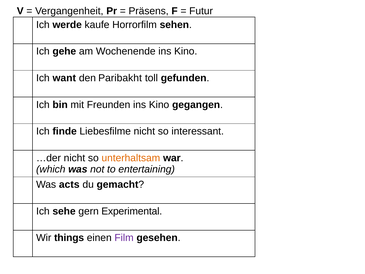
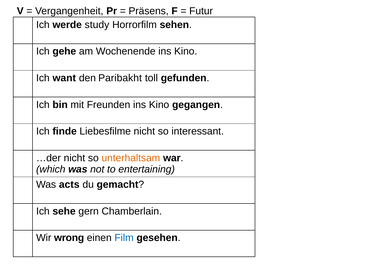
kaufe: kaufe -> study (97, 25)
Experimental: Experimental -> Chamberlain (132, 211)
things: things -> wrong (69, 238)
Film colour: purple -> blue (124, 238)
